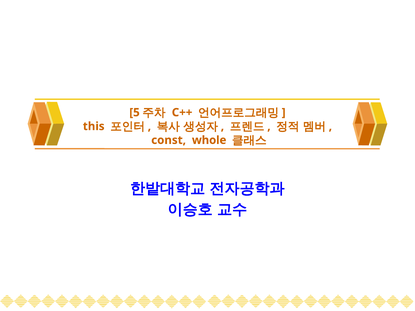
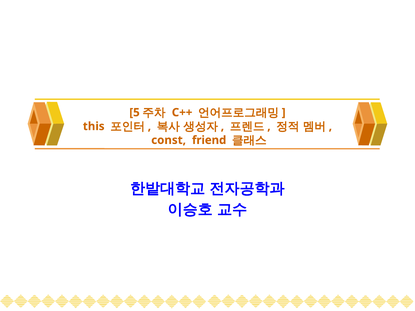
whole: whole -> friend (209, 140)
